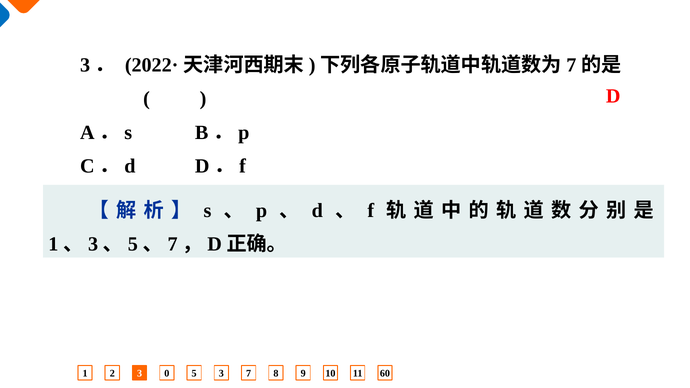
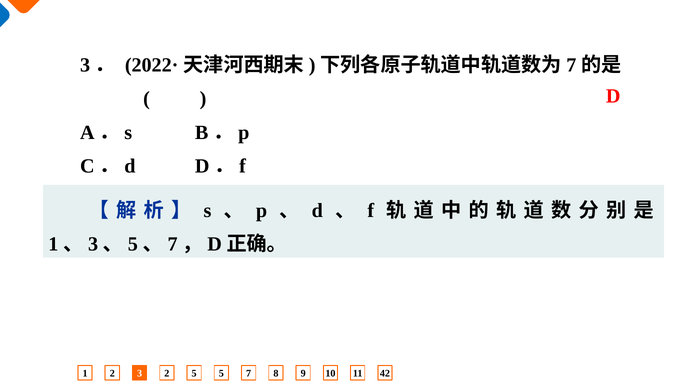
3 0: 0 -> 2 (167, 374)
5 3: 3 -> 5 (221, 374)
60: 60 -> 42 (385, 374)
